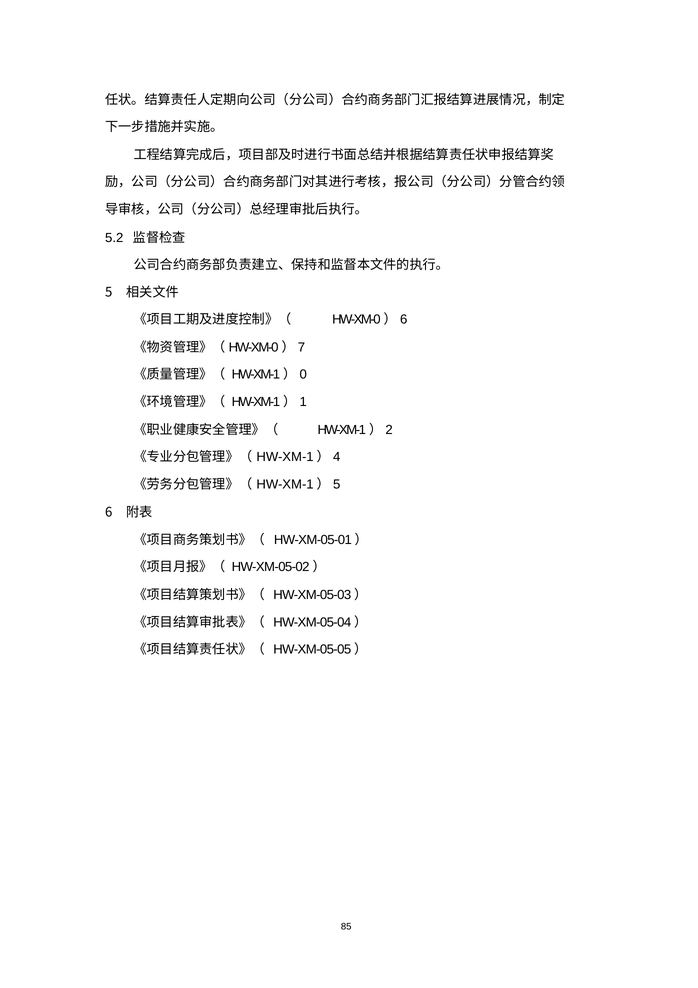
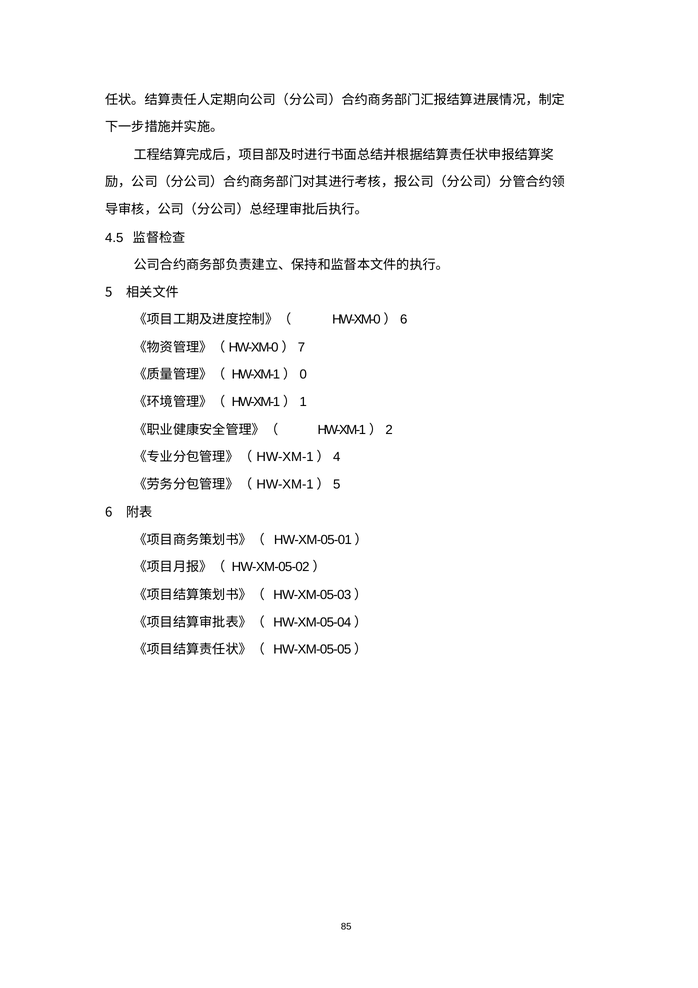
5.2: 5.2 -> 4.5 (114, 238)
